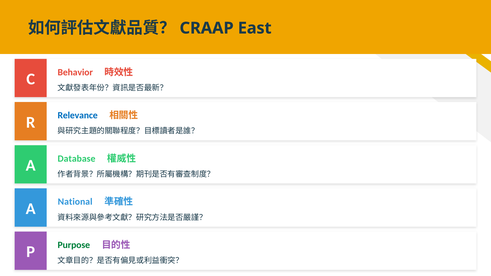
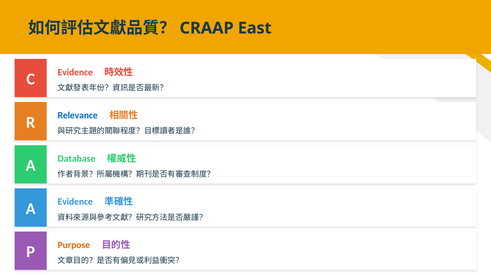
C Behavior: Behavior -> Evidence (75, 72)
A National: National -> Evidence (75, 202)
Purpose colour: green -> orange (74, 245)
